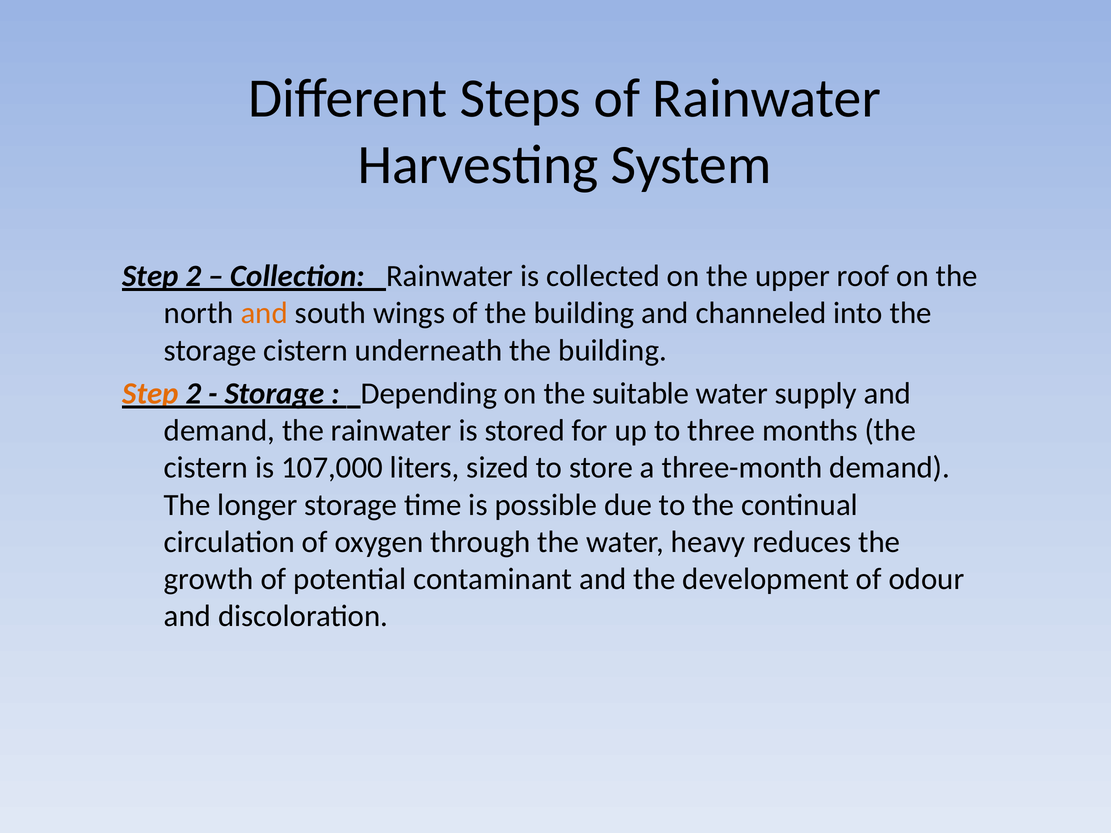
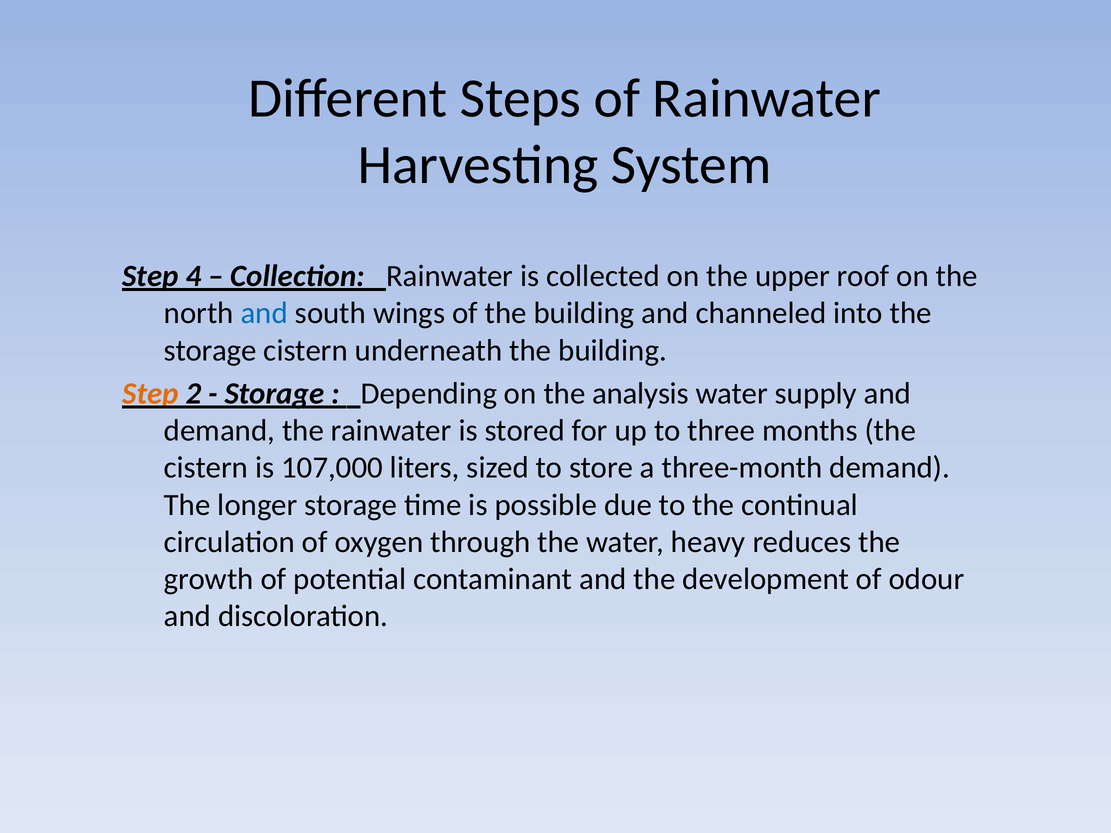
2: 2 -> 4 (193, 276)
and colour: orange -> blue (264, 313)
suitable: suitable -> analysis (641, 394)
